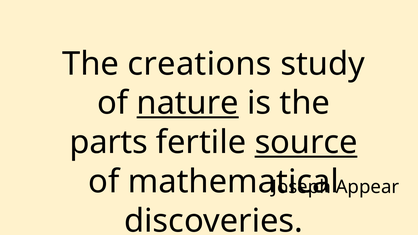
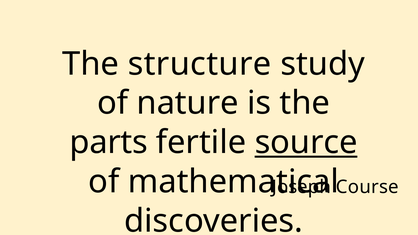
creations: creations -> structure (200, 64)
nature underline: present -> none (188, 103)
Appear: Appear -> Course (367, 187)
